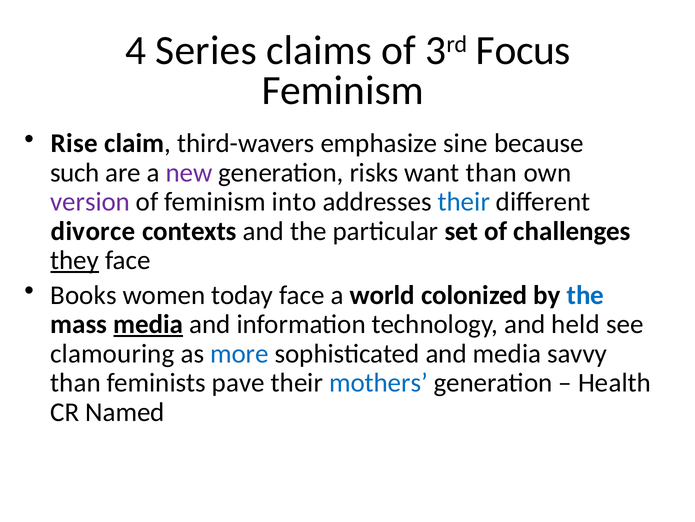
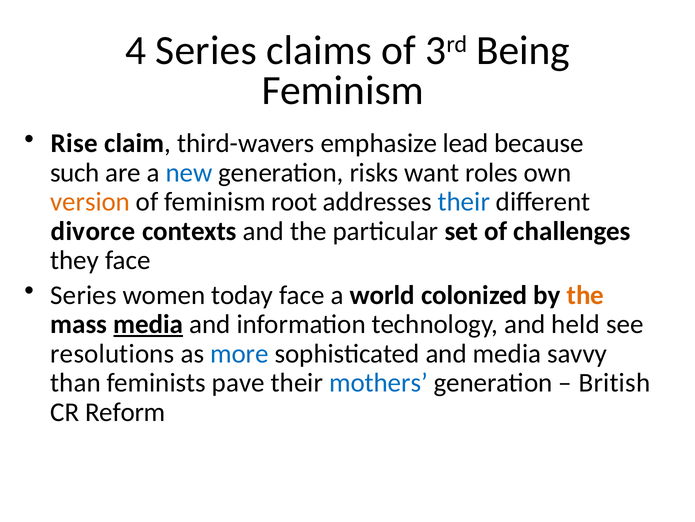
Focus: Focus -> Being (523, 51)
sine: sine -> lead (466, 143)
new colour: purple -> blue (189, 172)
want than: than -> roles (492, 172)
version colour: purple -> orange (90, 202)
into: into -> root (294, 202)
they underline: present -> none (75, 260)
Books: Books -> Series (83, 295)
the colour: blue -> orange (585, 295)
clamouring: clamouring -> resolutions (112, 353)
Health: Health -> British (615, 382)
Named: Named -> Reform (125, 412)
